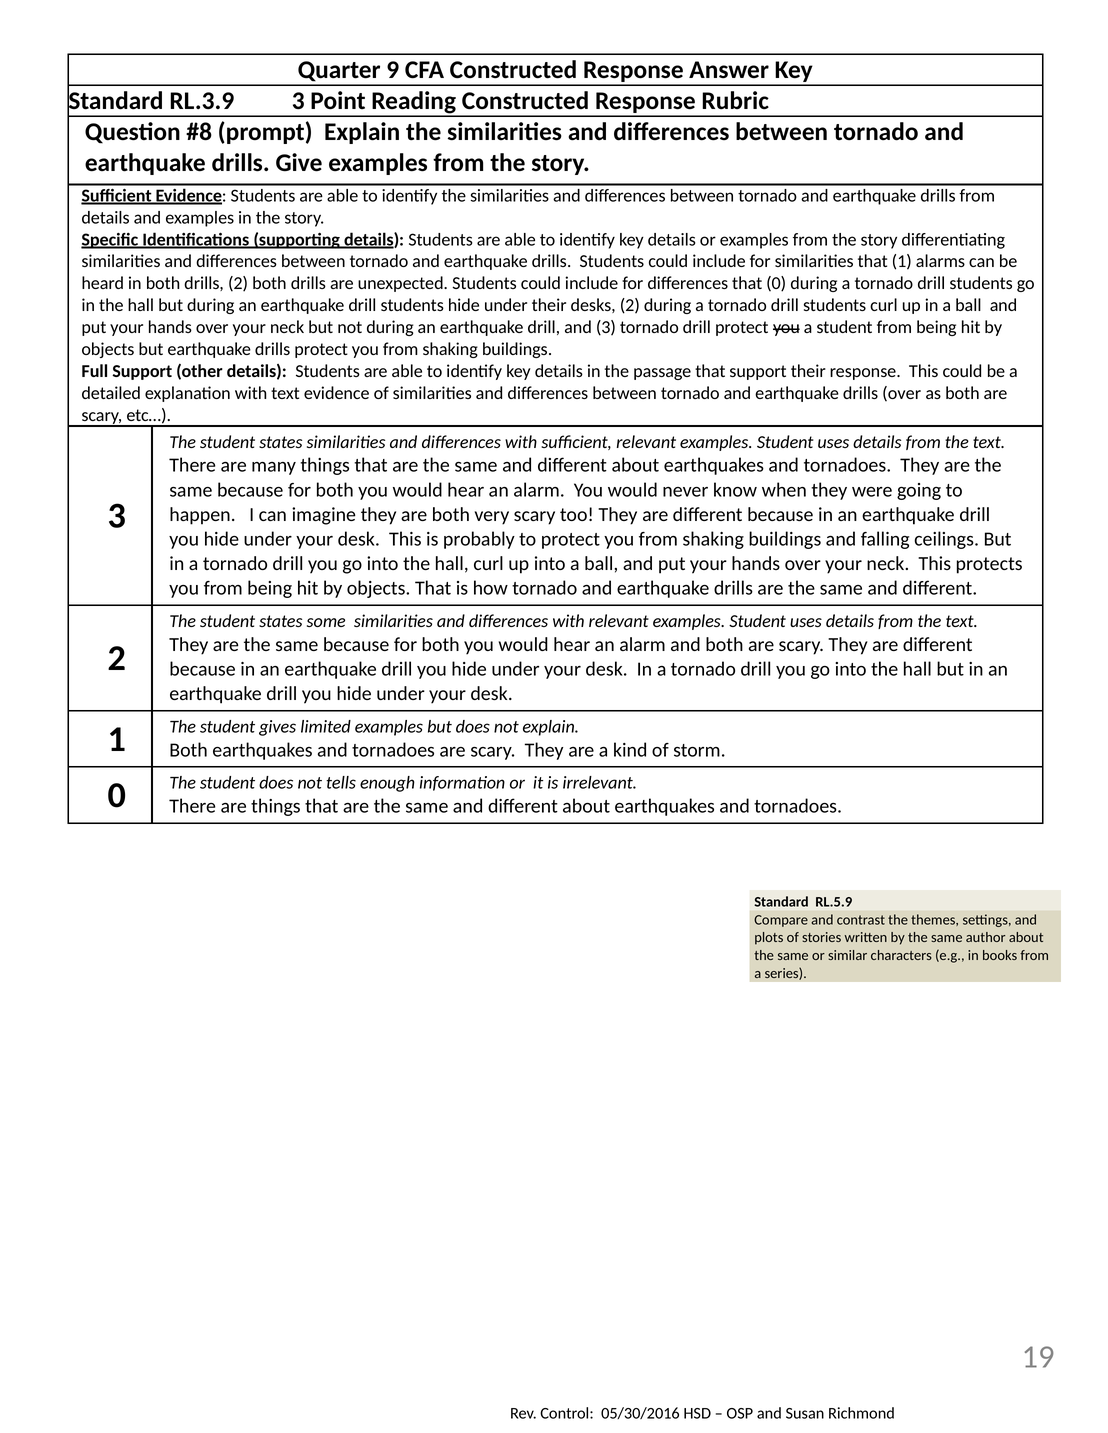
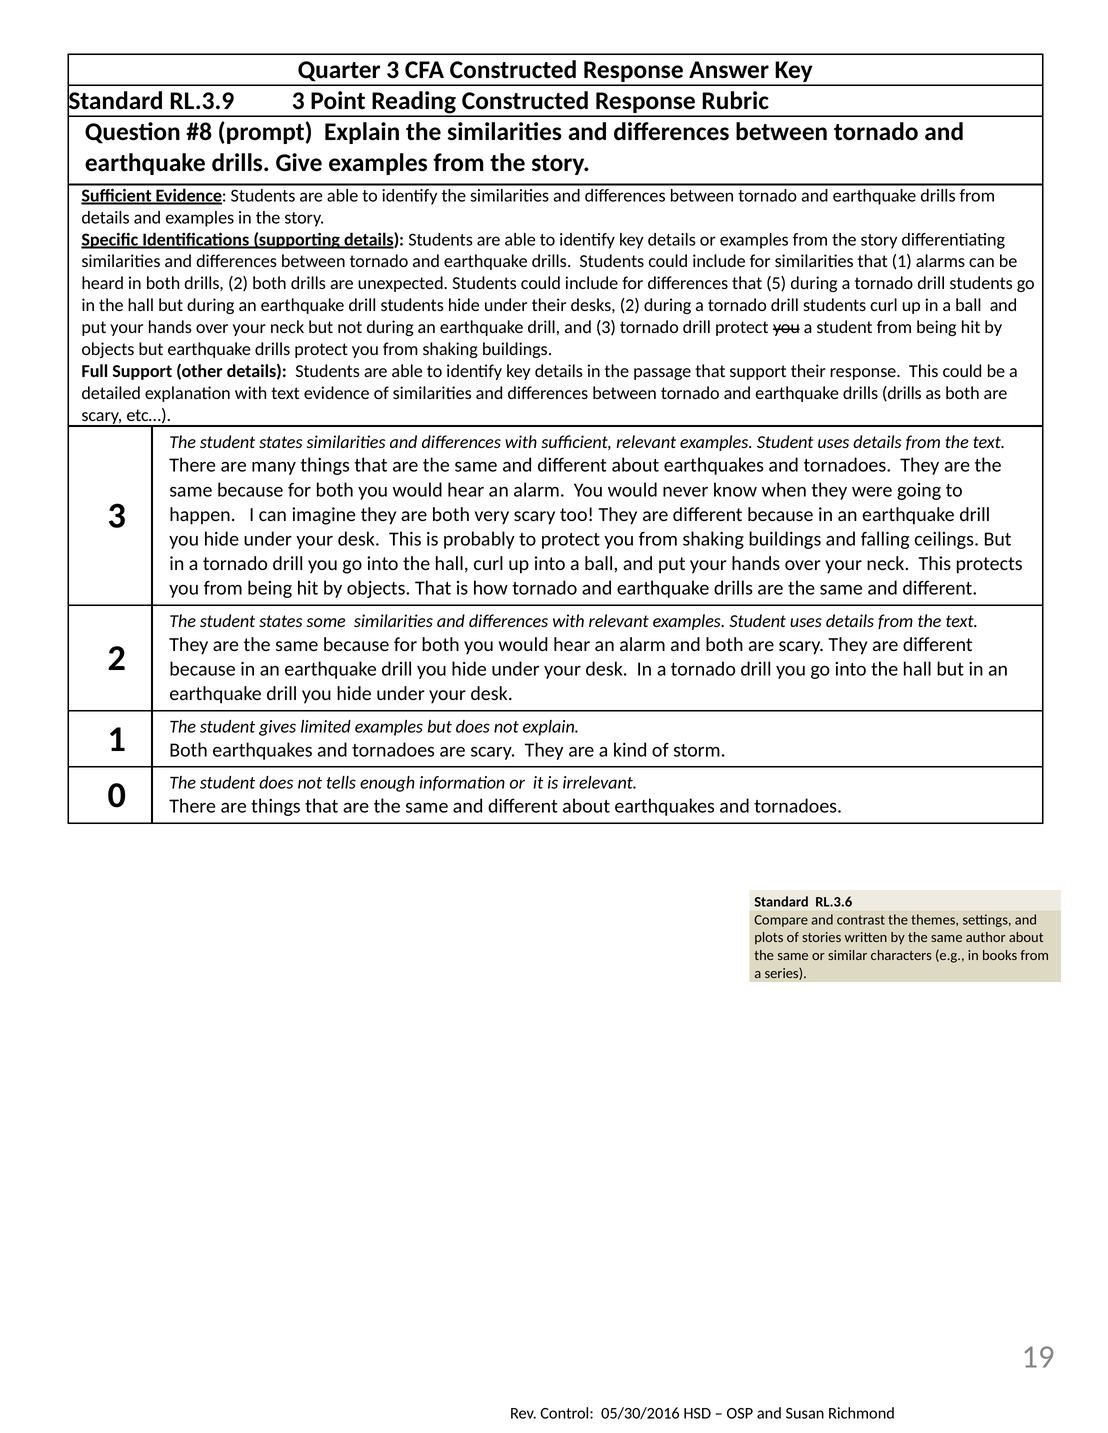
Quarter 9: 9 -> 3 (393, 70)
that 0: 0 -> 5 (776, 284)
drills over: over -> drills (902, 393)
RL.5.9: RL.5.9 -> RL.3.6 (834, 903)
